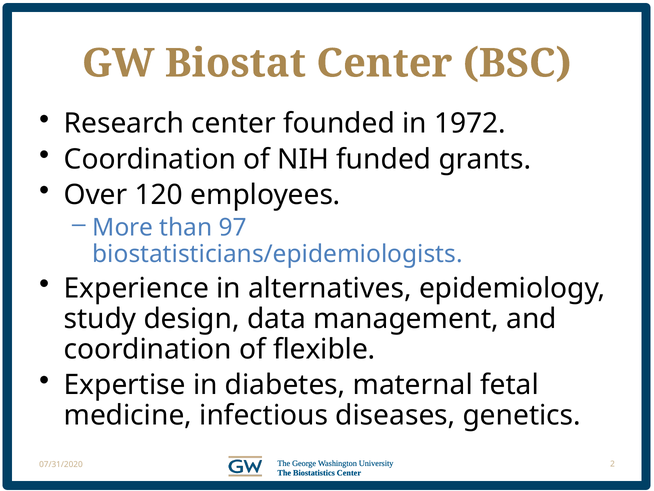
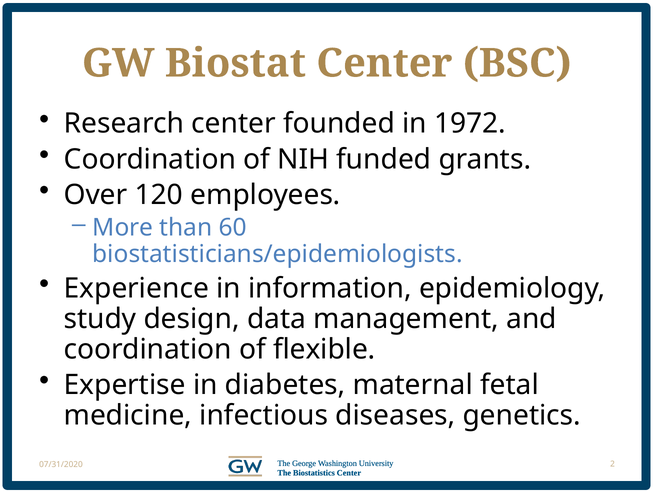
97: 97 -> 60 (233, 227)
alternatives: alternatives -> information (330, 288)
